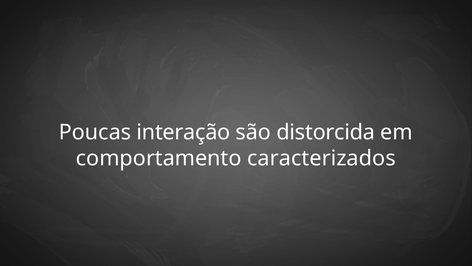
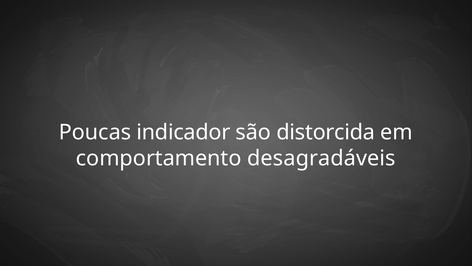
interação: interação -> indicador (183, 132)
caracterizados: caracterizados -> desagradáveis (321, 158)
